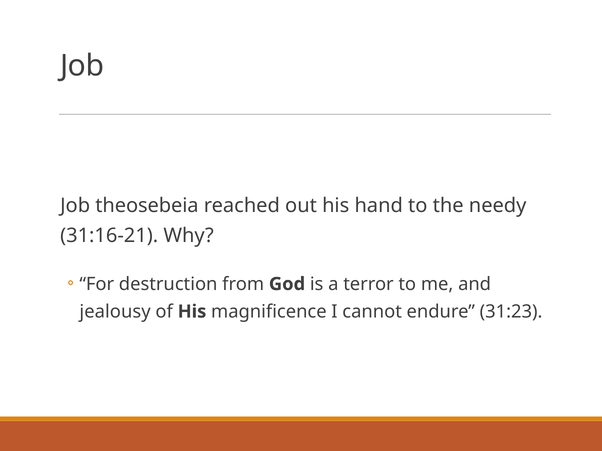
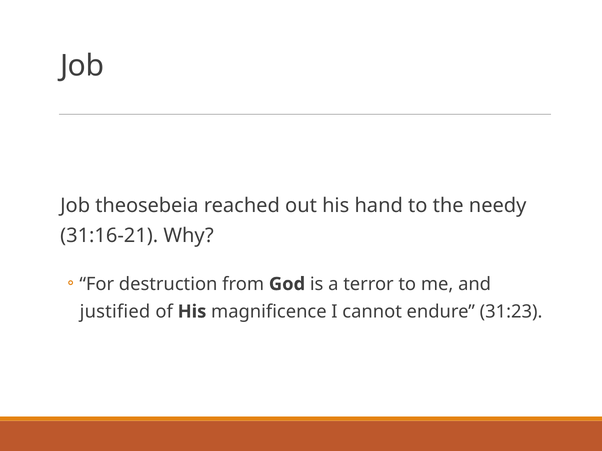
jealousy: jealousy -> justified (115, 312)
